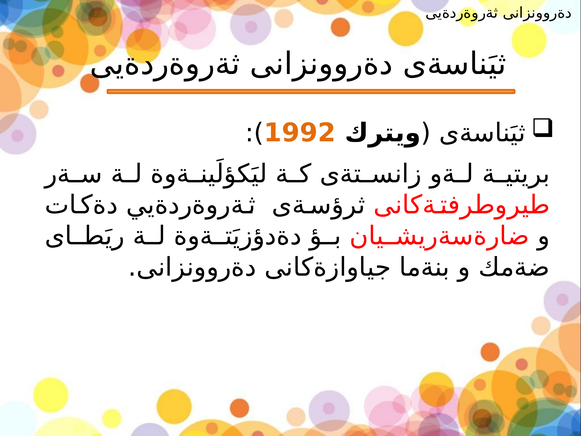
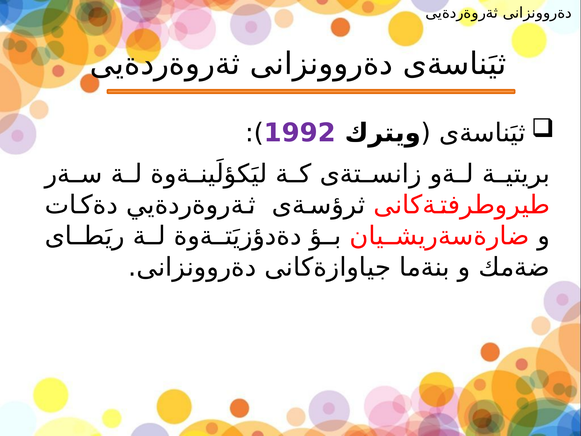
1992 colour: orange -> purple (300, 133)
